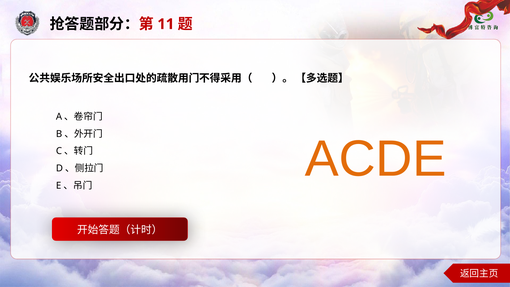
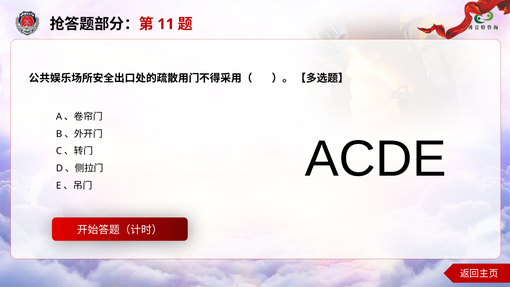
ACDE colour: orange -> black (376, 159)
